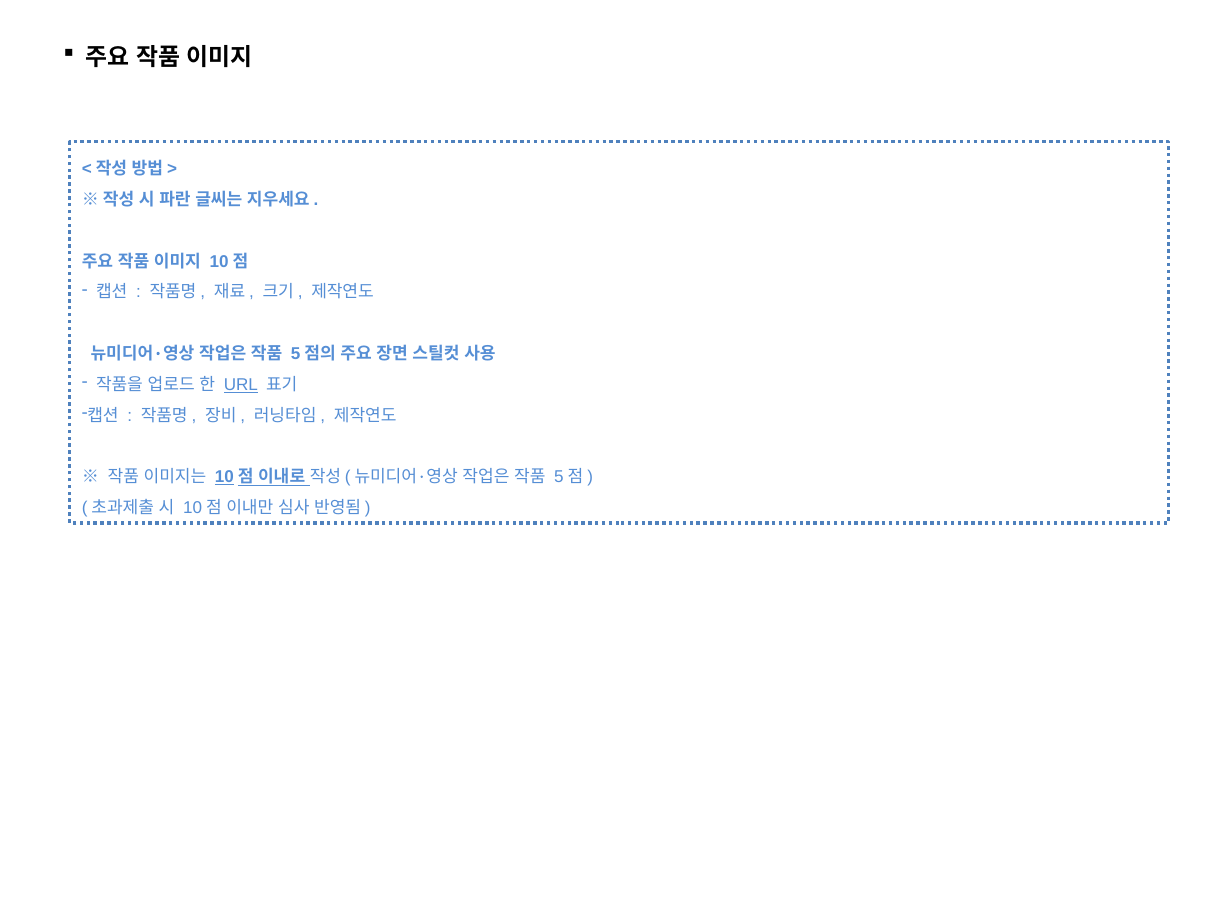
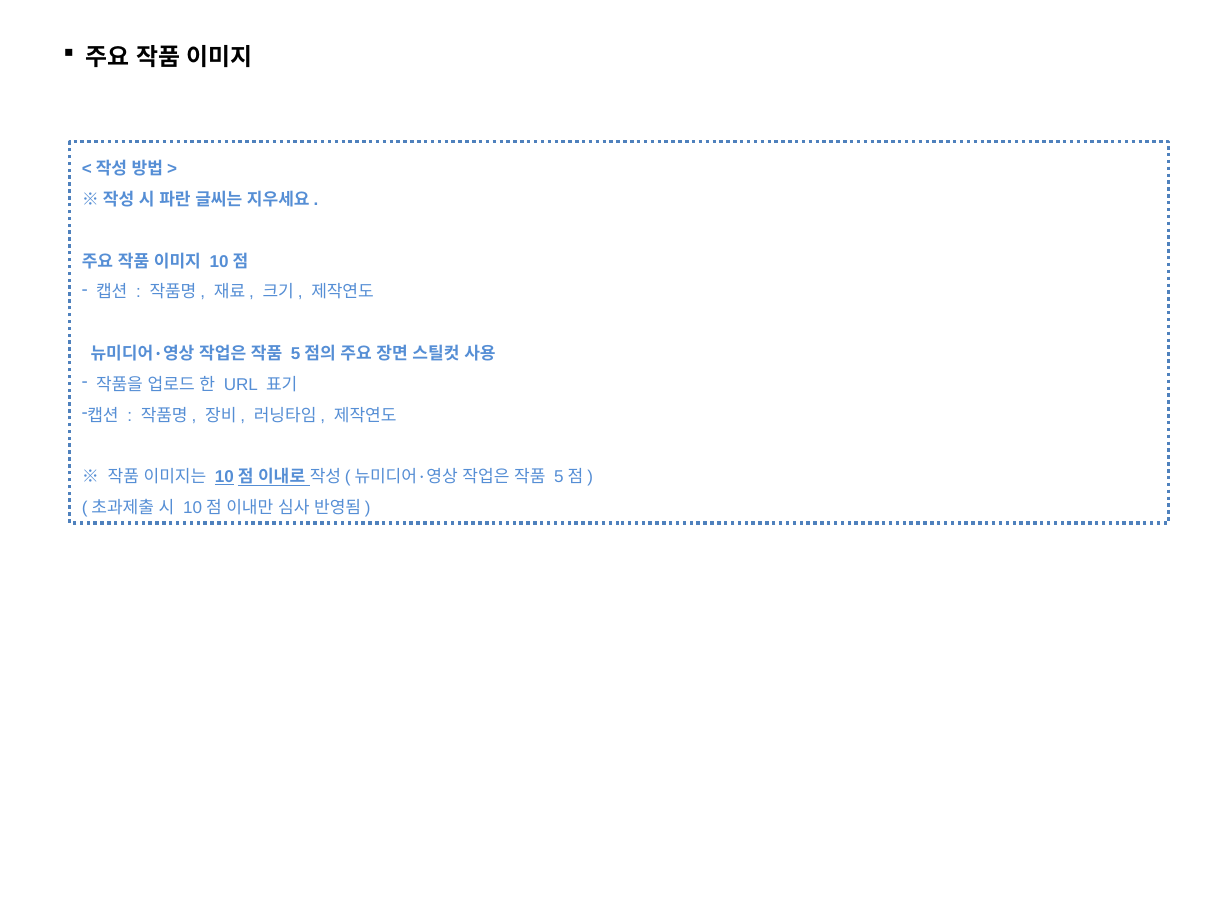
URL underline: present -> none (241, 385)
